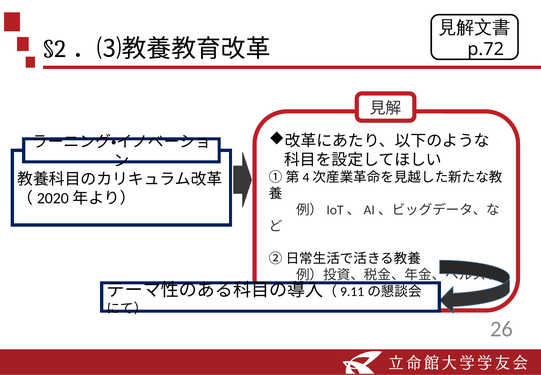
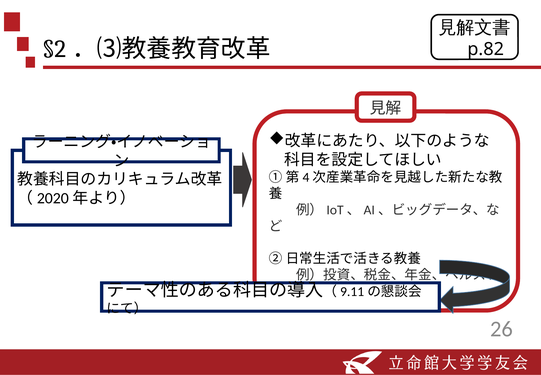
p.72: p.72 -> p.82 (486, 49)
